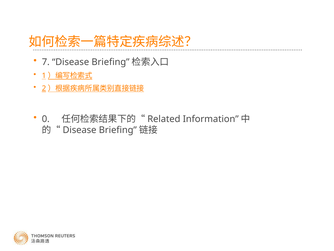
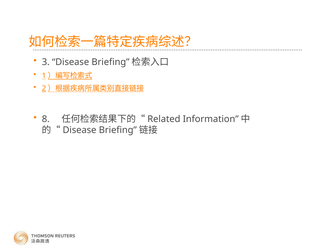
7: 7 -> 3 (46, 62)
0: 0 -> 8 (46, 119)
